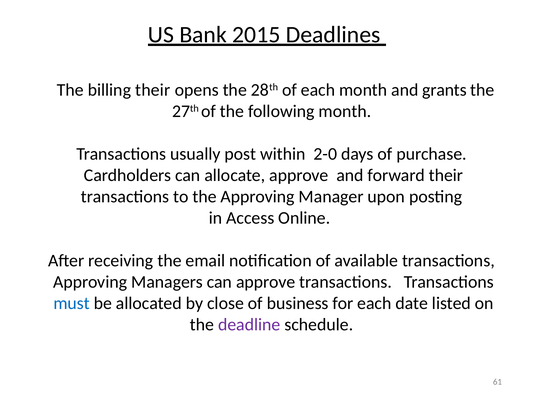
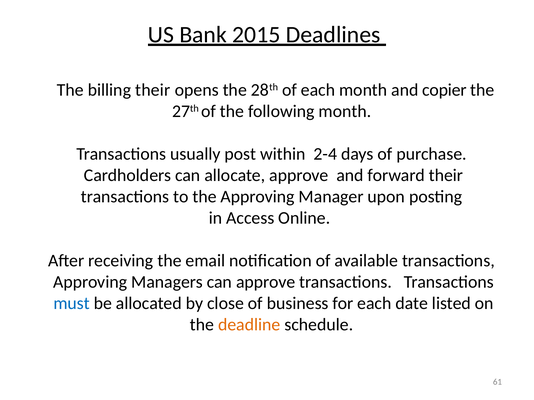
grants: grants -> copier (444, 90)
2-0: 2-0 -> 2-4 (325, 154)
deadline colour: purple -> orange (249, 325)
